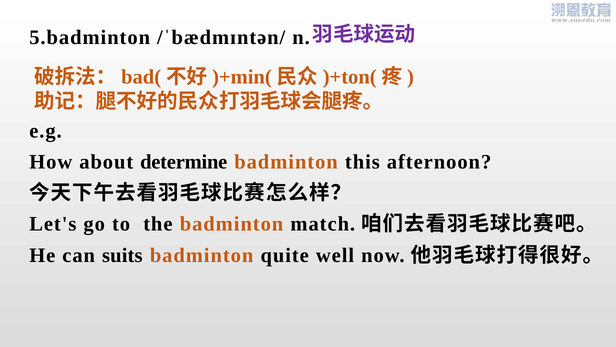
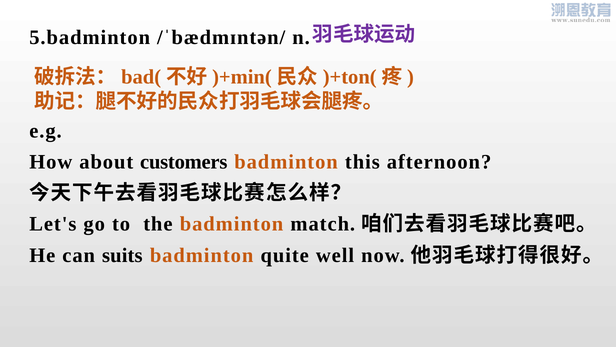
determine: determine -> customers (184, 162)
